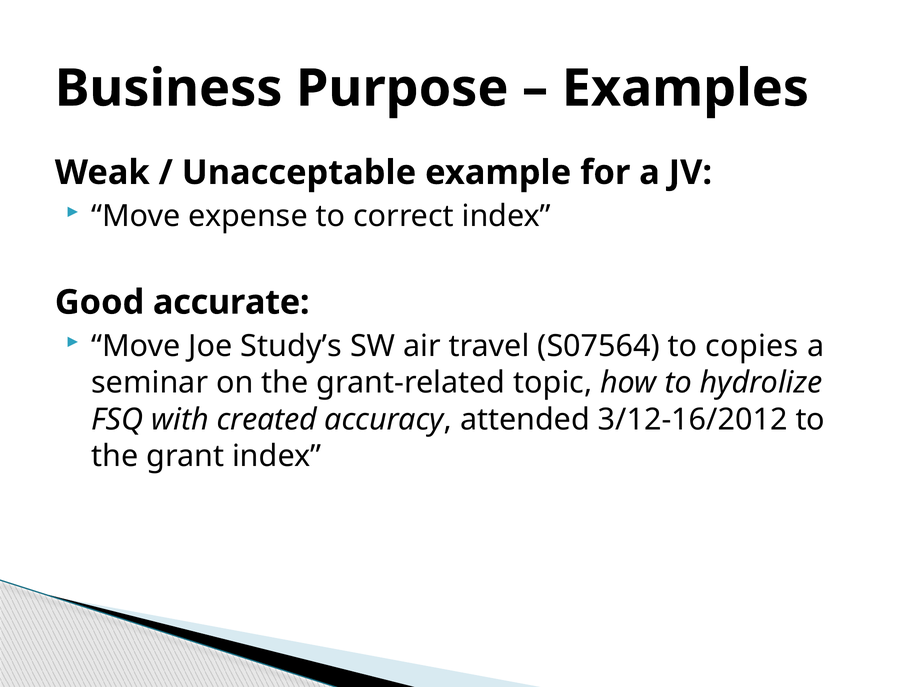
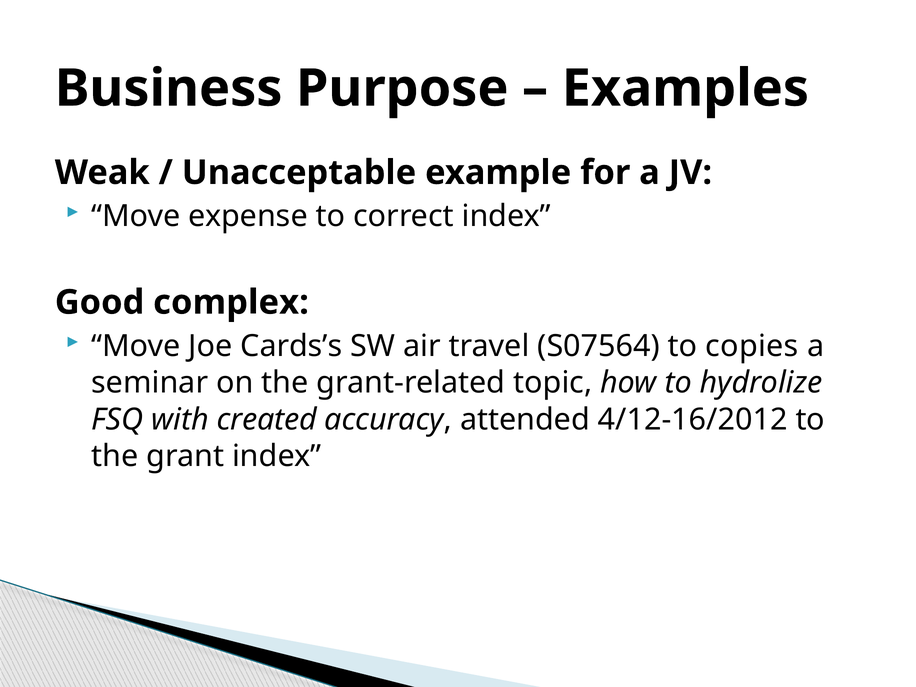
accurate: accurate -> complex (231, 302)
Study’s: Study’s -> Cards’s (291, 346)
3/12-16/2012: 3/12-16/2012 -> 4/12-16/2012 (693, 419)
